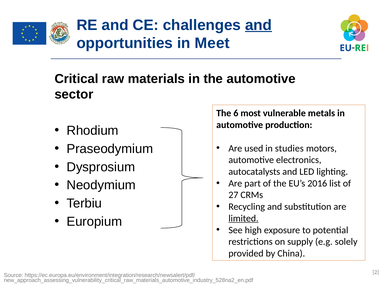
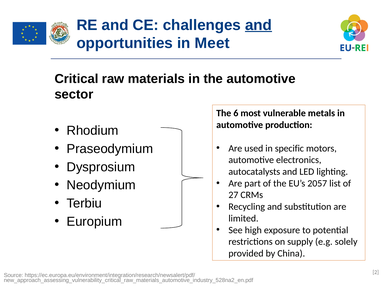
studies: studies -> specific (289, 148)
2016: 2016 -> 2057 (317, 183)
limited underline: present -> none (243, 218)
